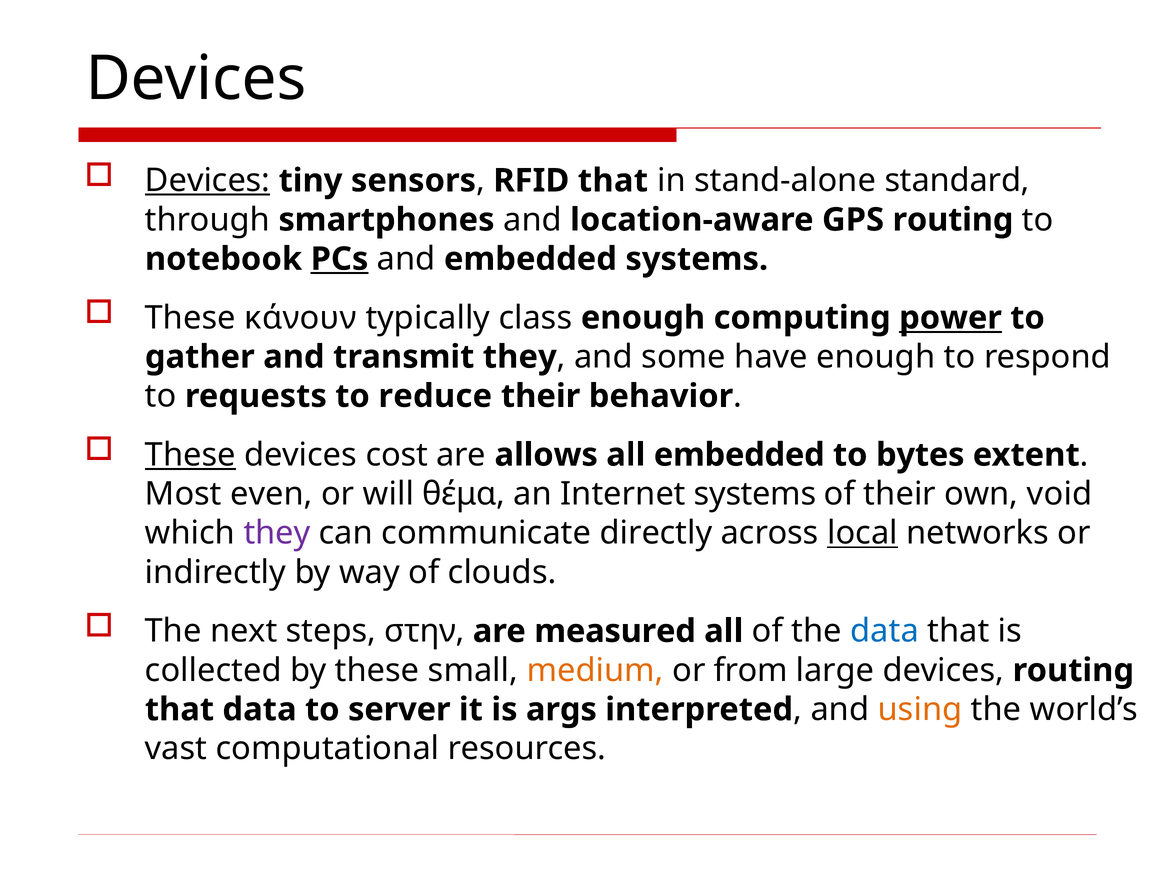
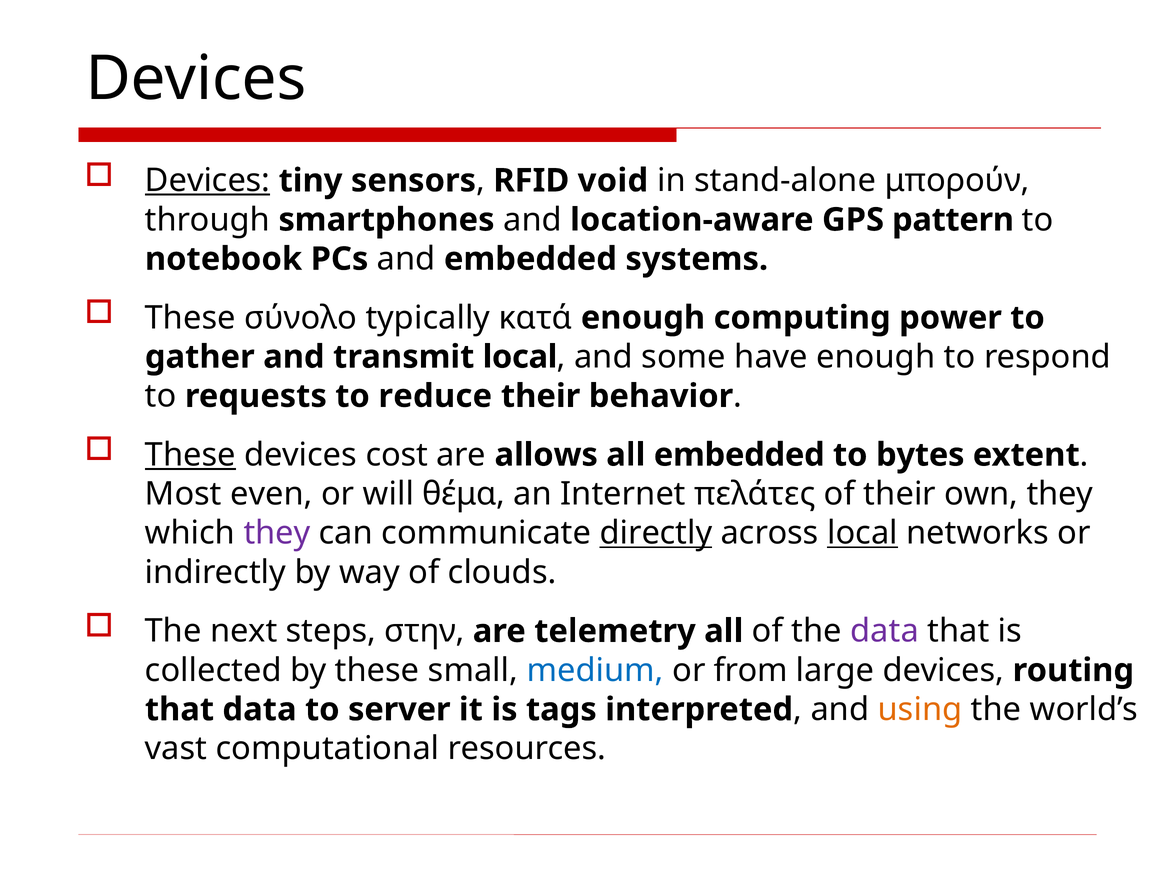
RFID that: that -> void (613, 181)
standard: standard -> μπορούν (957, 181)
GPS routing: routing -> pattern (953, 220)
PCs underline: present -> none (339, 259)
κάνουν: κάνουν -> σύνολο (301, 318)
class: class -> κατά (535, 318)
power underline: present -> none (951, 318)
transmit they: they -> local (520, 357)
Internet systems: systems -> πελάτες (755, 494)
own void: void -> they (1060, 494)
directly underline: none -> present (656, 533)
measured: measured -> telemetry (615, 631)
data colour: blue -> purple (885, 631)
medium colour: orange -> blue (595, 671)
args: args -> tags (561, 710)
